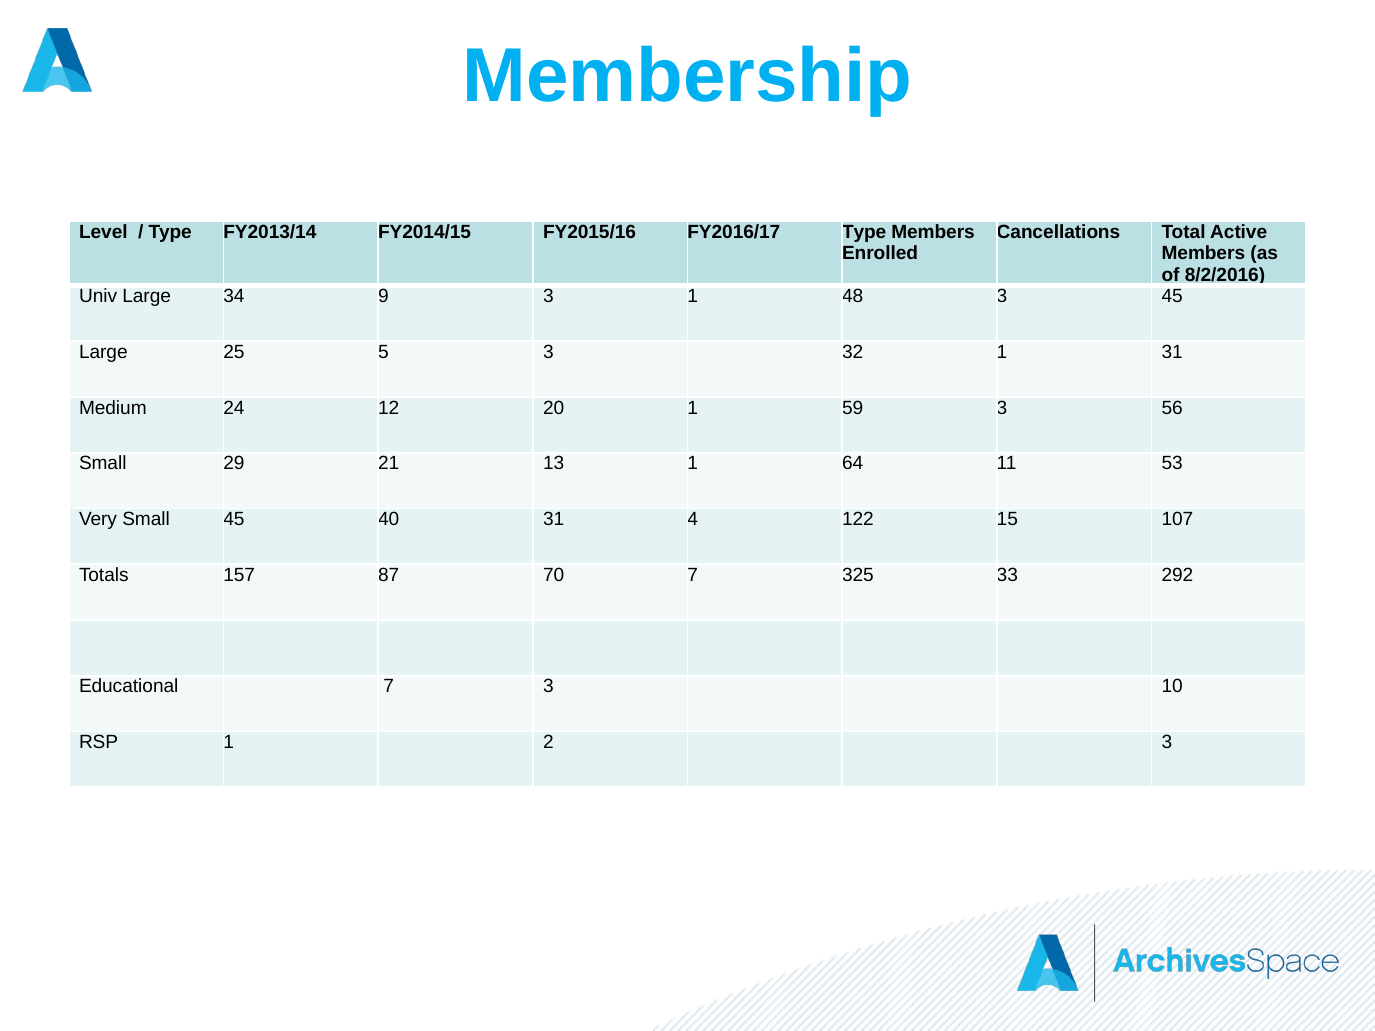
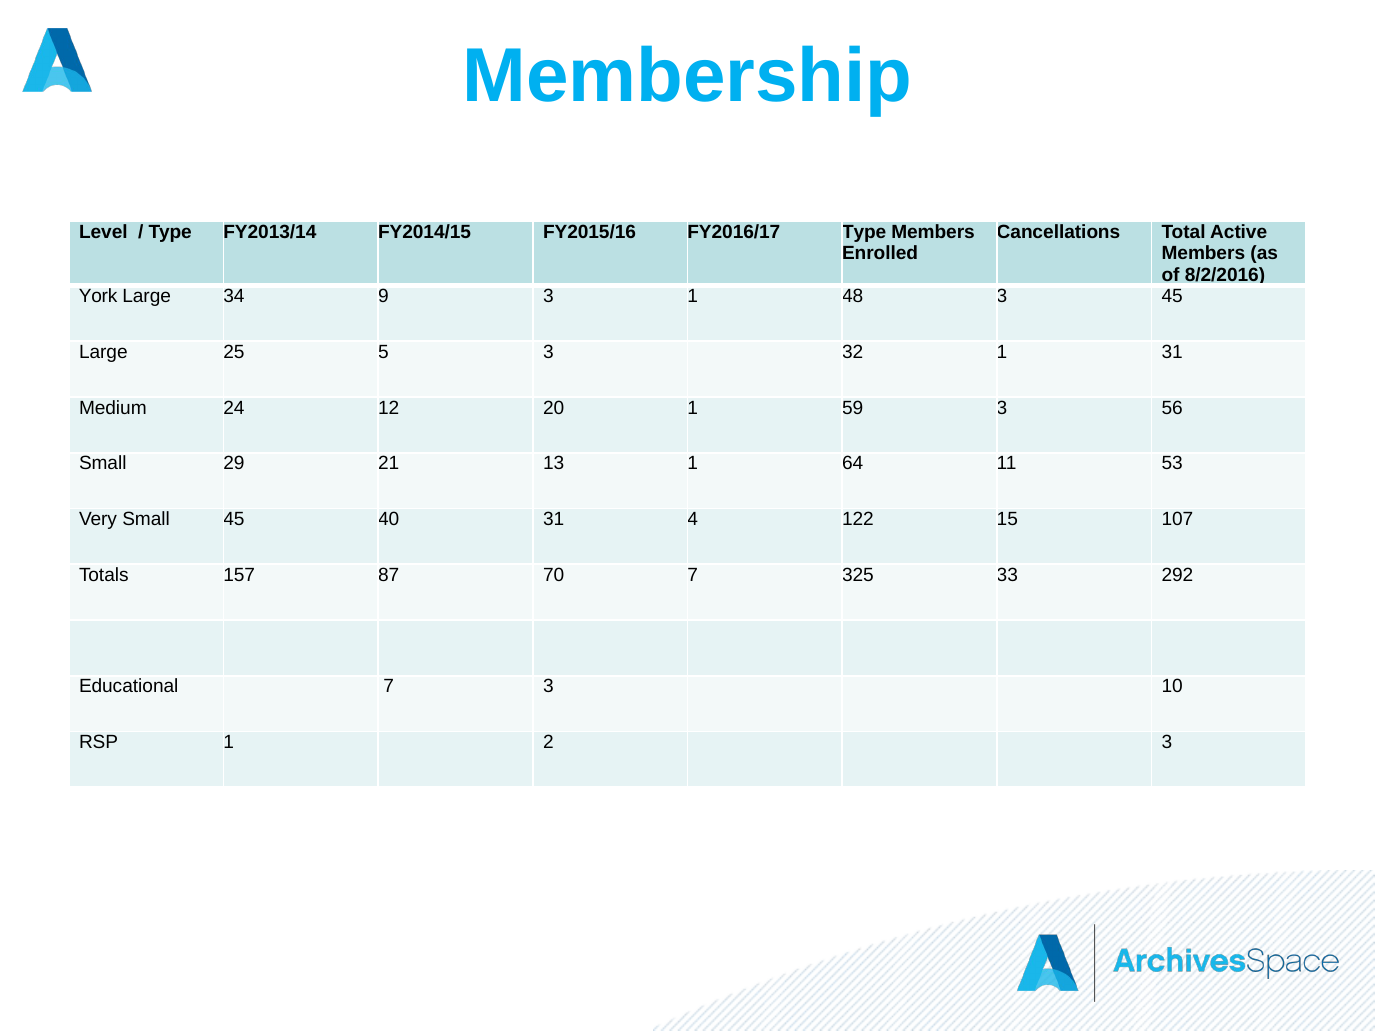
Univ: Univ -> York (98, 296)
